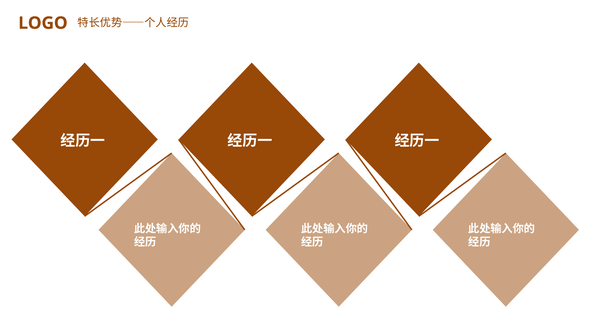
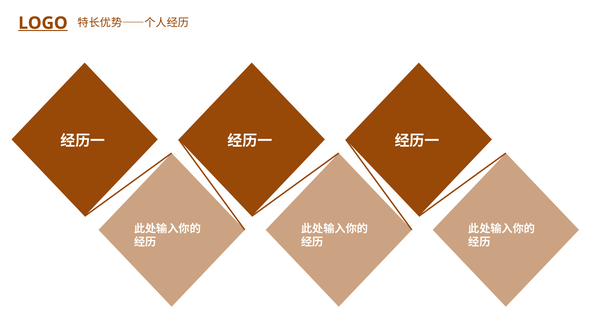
LOGO underline: none -> present (43, 23)
